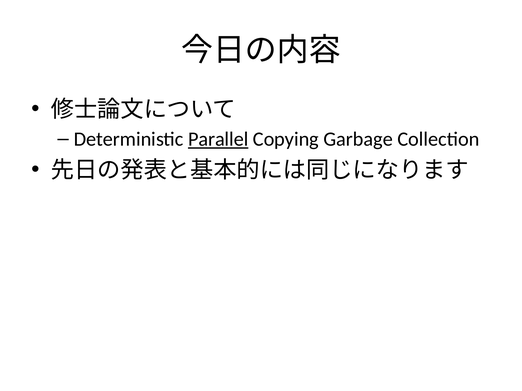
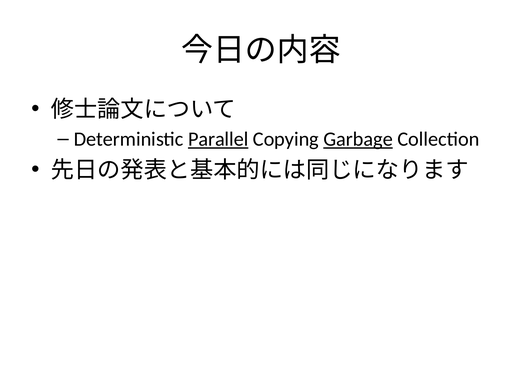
Garbage underline: none -> present (358, 139)
